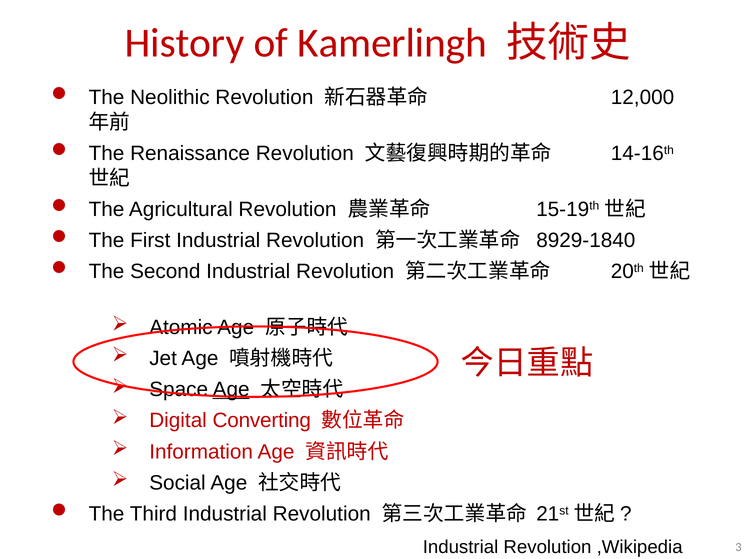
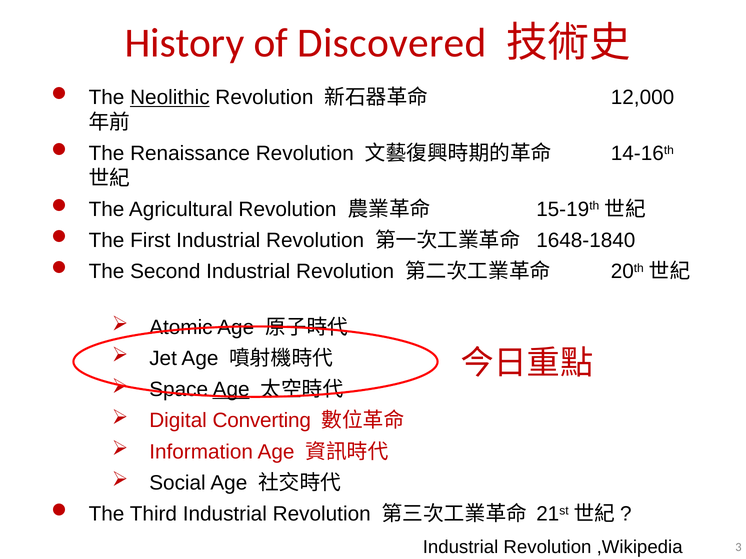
Kamerlingh: Kamerlingh -> Discovered (392, 43)
Neolithic underline: none -> present (170, 98)
8929-1840: 8929-1840 -> 1648-1840 (586, 241)
